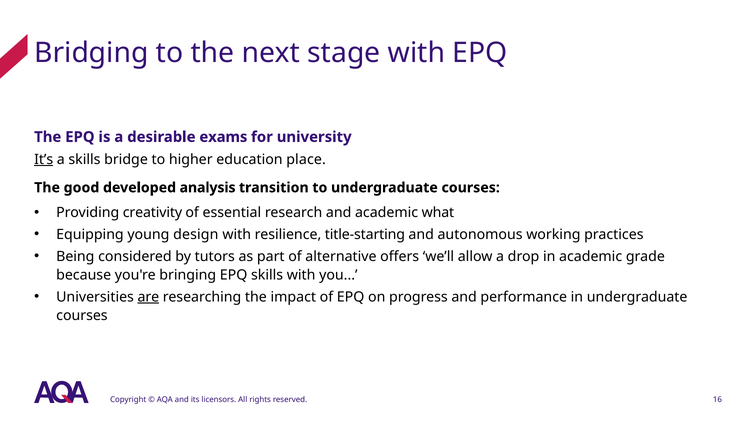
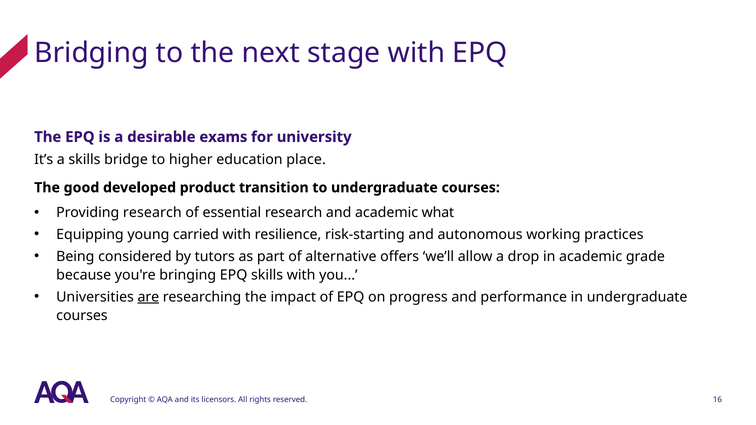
It’s underline: present -> none (44, 160)
analysis: analysis -> product (208, 188)
Providing creativity: creativity -> research (152, 213)
design: design -> carried (196, 235)
title-starting: title-starting -> risk-starting (365, 235)
